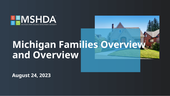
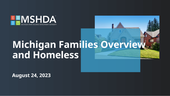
and Overview: Overview -> Homeless (56, 55)
